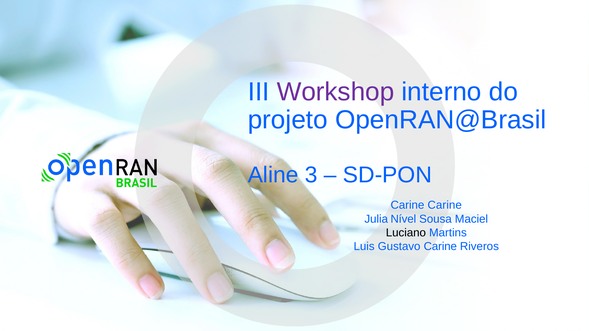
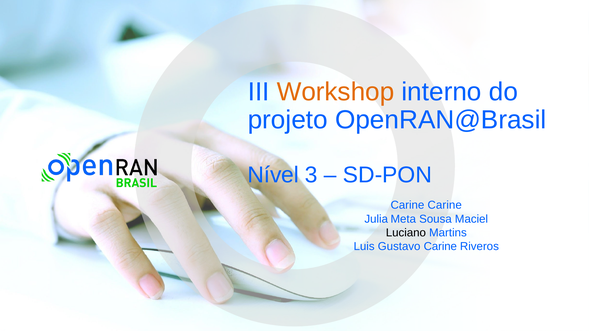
Workshop colour: purple -> orange (336, 92)
Aline: Aline -> Nível (273, 175)
Nível: Nível -> Meta (403, 219)
